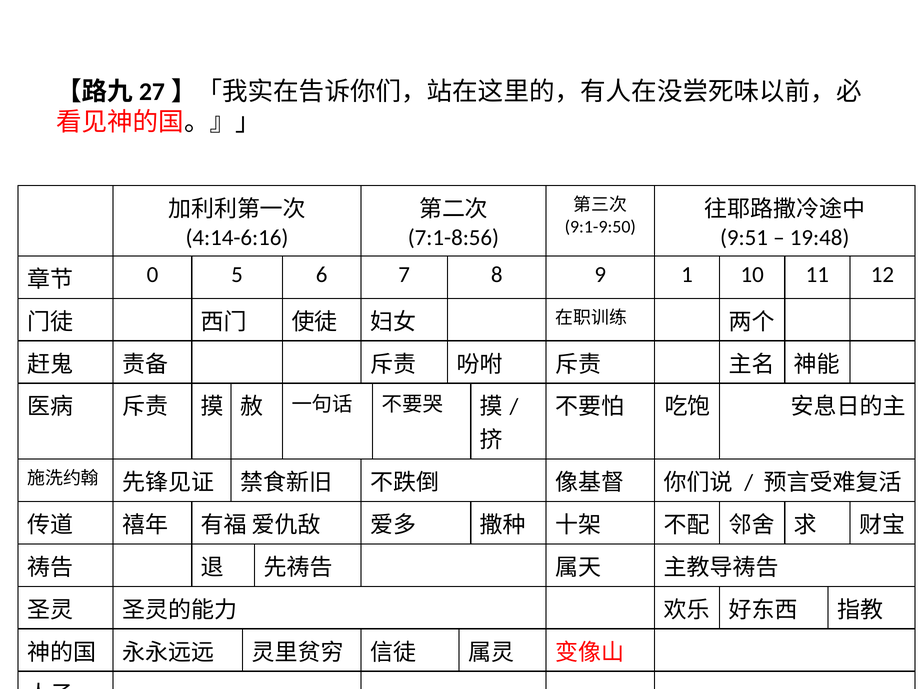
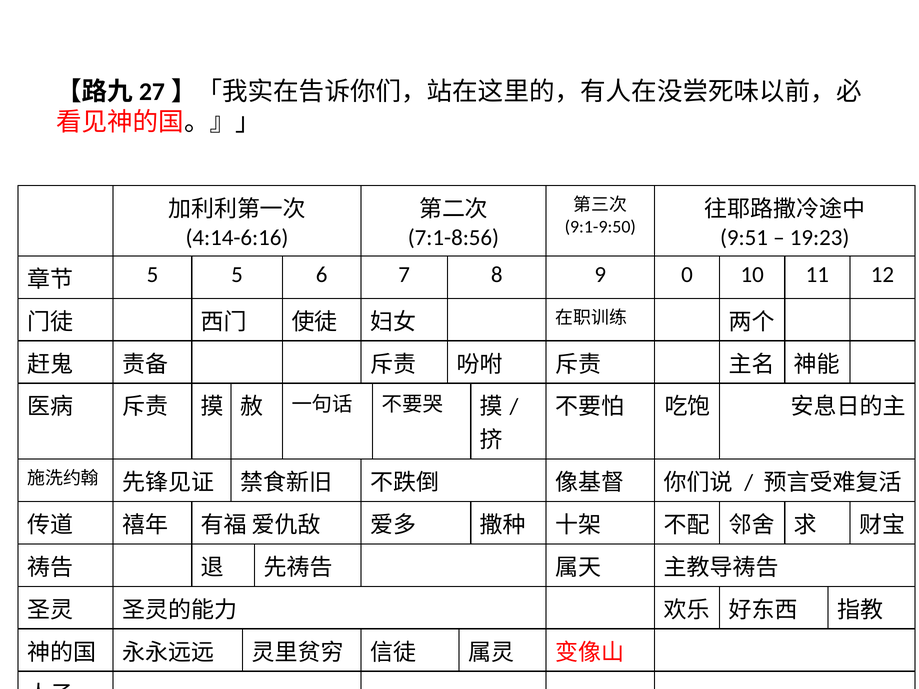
19:48: 19:48 -> 19:23 (820, 238)
0: 0 -> 5 (152, 275)
1: 1 -> 0 (687, 275)
